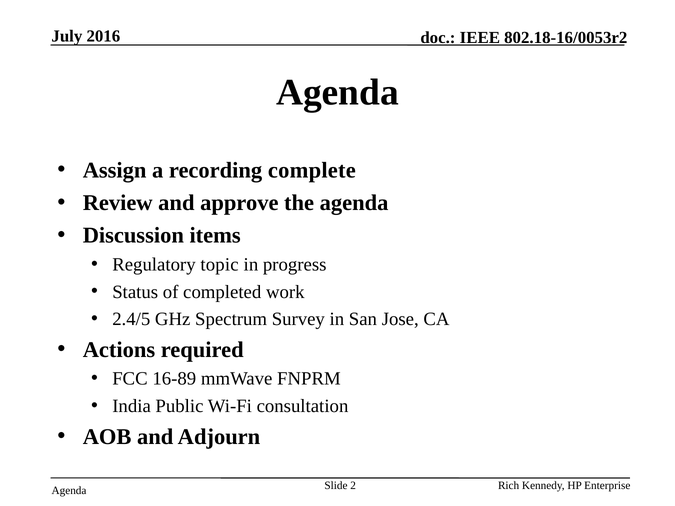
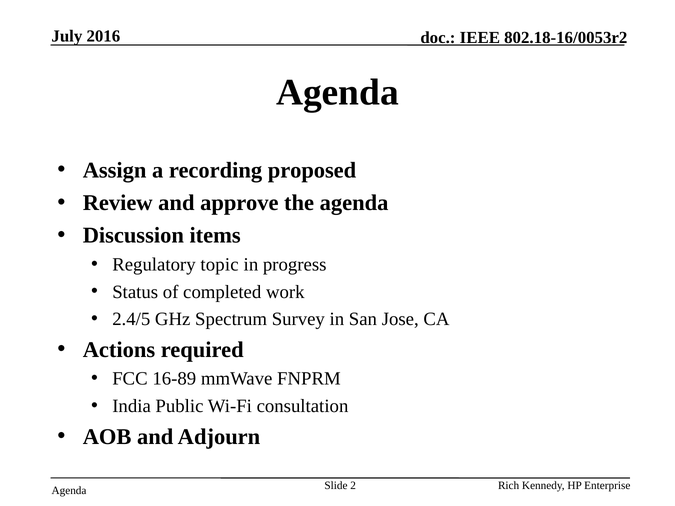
complete: complete -> proposed (312, 170)
